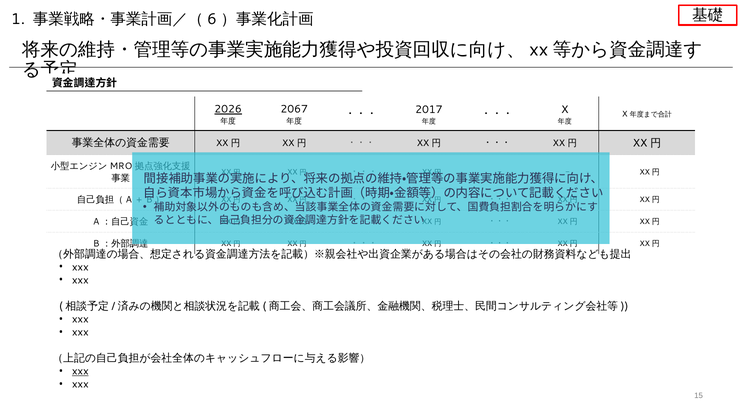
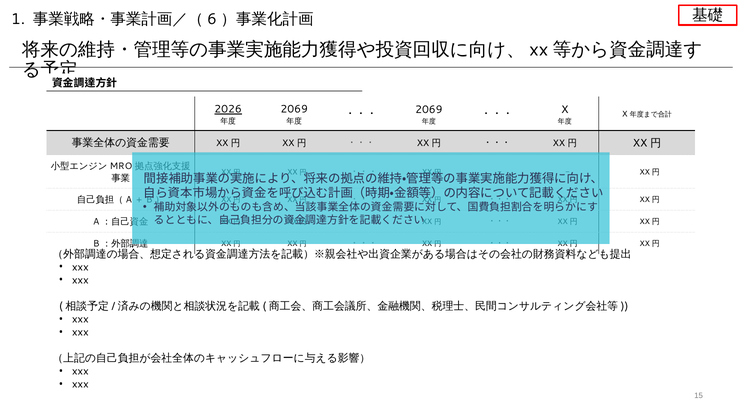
2067: 2067 -> 2069 (294, 109)
2017: 2017 -> 2069 (429, 110)
xxx underline: present -> none (80, 371)
